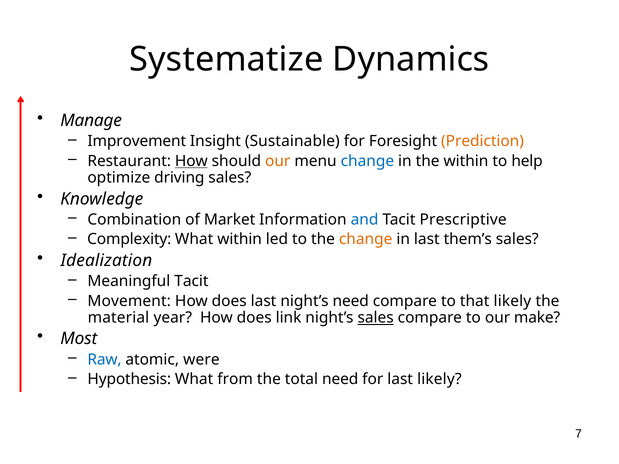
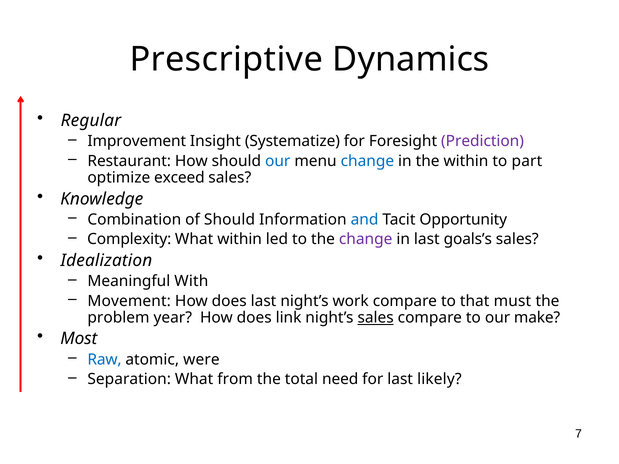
Systematize: Systematize -> Prescriptive (226, 60)
Manage: Manage -> Regular (91, 121)
Sustainable: Sustainable -> Systematize (292, 141)
Prediction colour: orange -> purple (483, 141)
How underline: present -> none (191, 161)
our colour: orange -> blue (278, 161)
help: help -> part (527, 161)
driving: driving -> exceed (179, 178)
of Market: Market -> Should (229, 220)
Prescriptive: Prescriptive -> Opportunity (463, 220)
change colour: orange -> purple (366, 240)
them’s: them’s -> goals’s (468, 240)
Meaningful Tacit: Tacit -> With (191, 281)
night’s need: need -> work (351, 301)
that likely: likely -> must (512, 301)
material: material -> problem (119, 318)
Hypothesis: Hypothesis -> Separation (129, 380)
